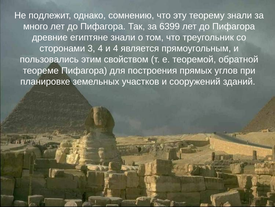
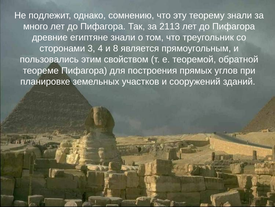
6399: 6399 -> 2113 (170, 26)
и 4: 4 -> 8 (116, 48)
